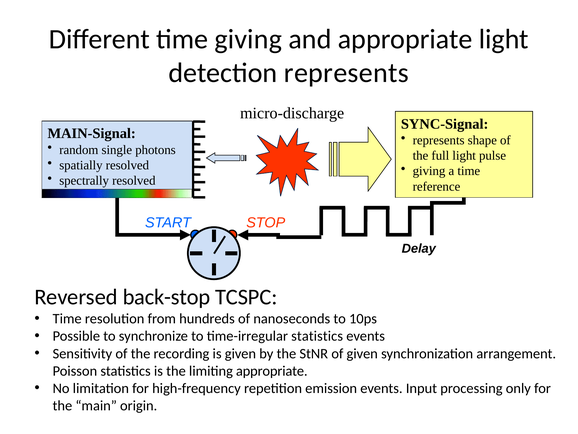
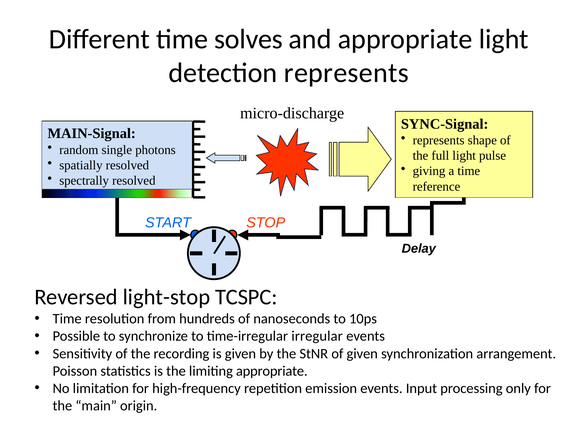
time giving: giving -> solves (249, 39)
back-stop: back-stop -> light-stop (166, 297)
time-irregular statistics: statistics -> irregular (317, 336)
